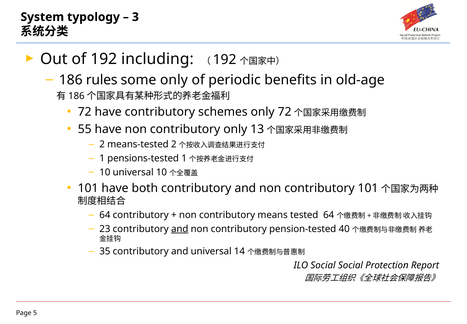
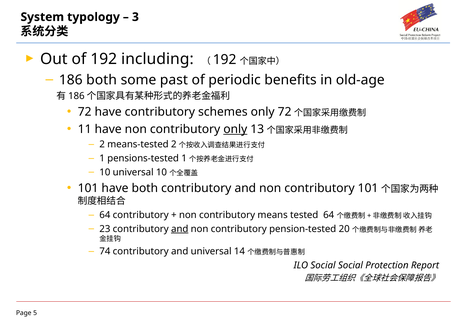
186 rules: rules -> both (102, 80)
some only: only -> past (174, 80)
55: 55 -> 11 (85, 129)
only underline: none -> present (235, 129)
40: 40 -> 20 (344, 228)
35: 35 -> 74 (105, 251)
